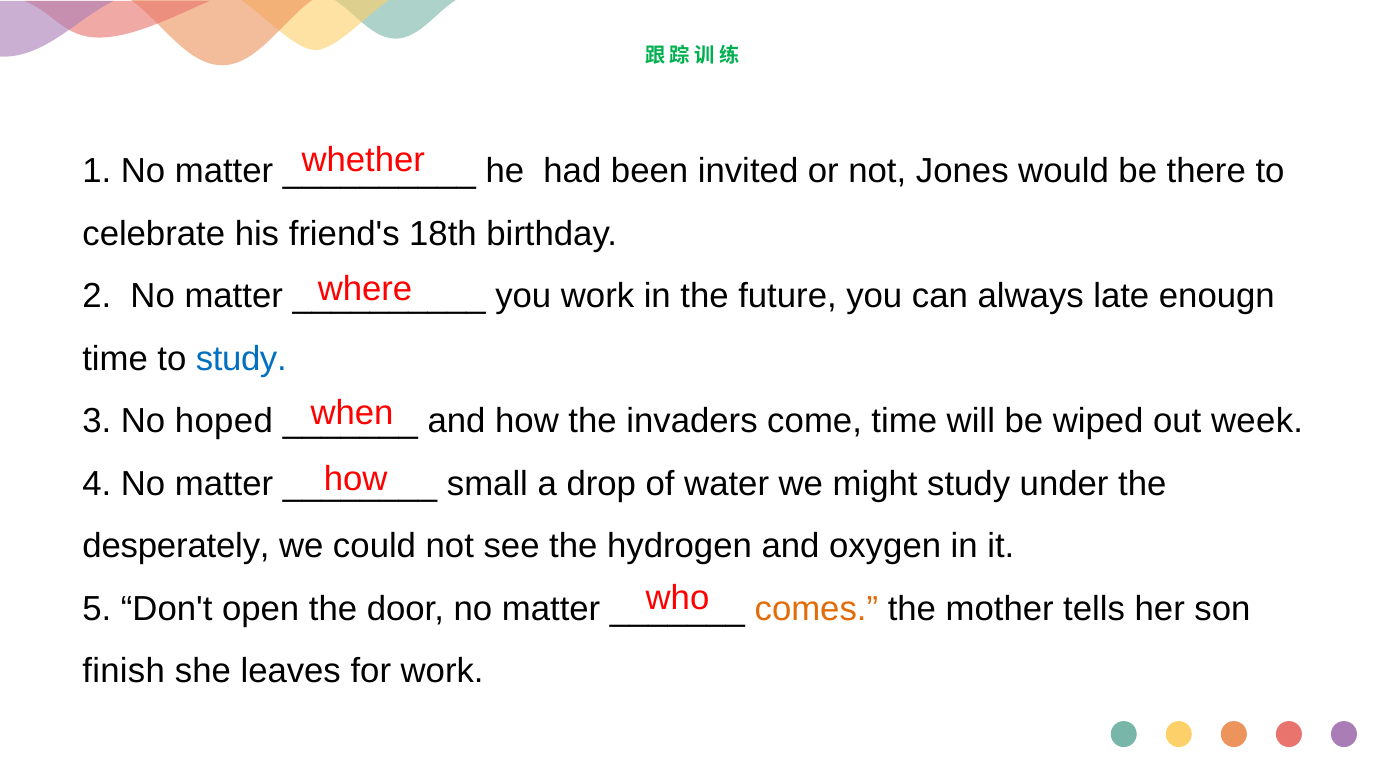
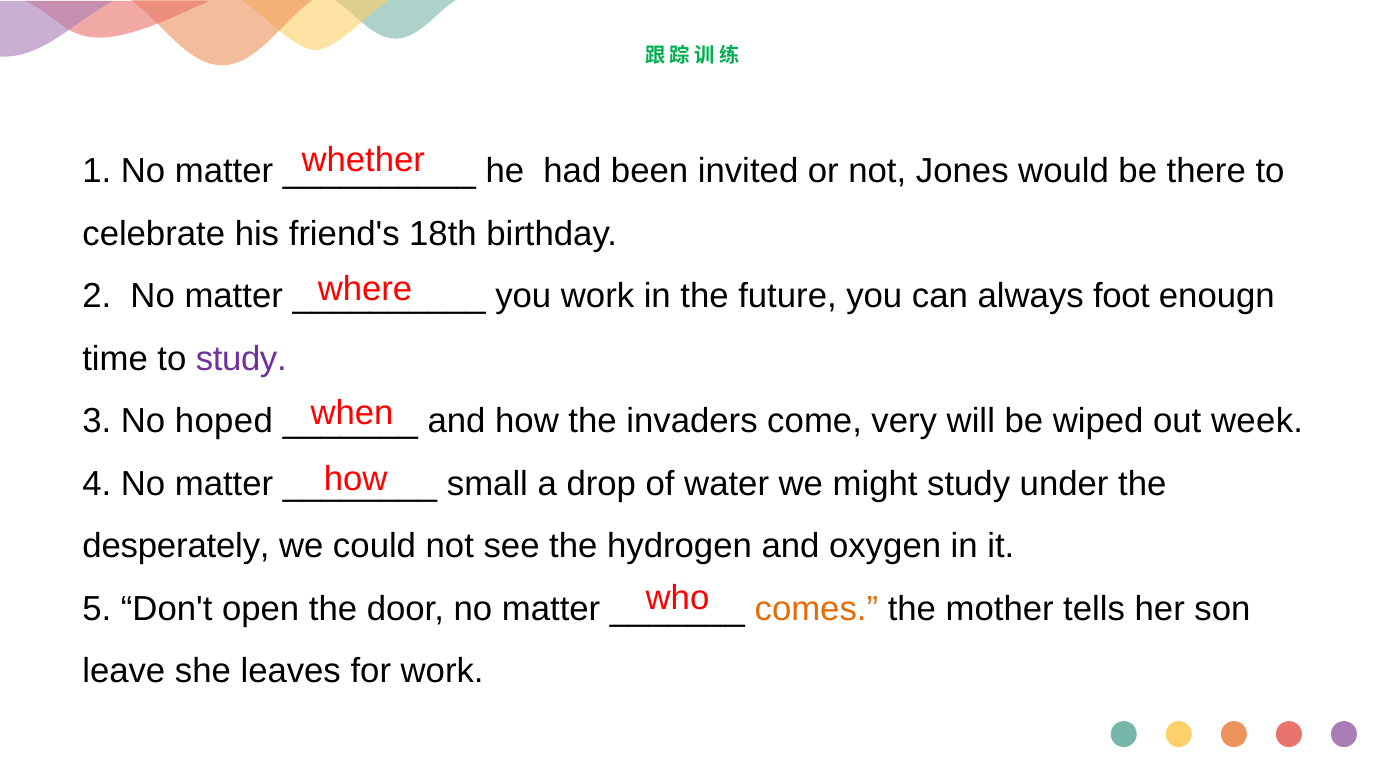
late: late -> foot (1121, 297)
study colour: blue -> purple (241, 359)
come time: time -> very (904, 422)
finish: finish -> leave (124, 672)
